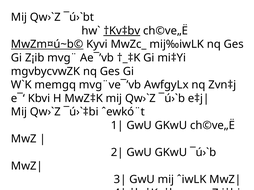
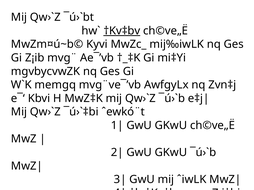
MwZm¤ú~b© underline: present -> none (47, 44)
